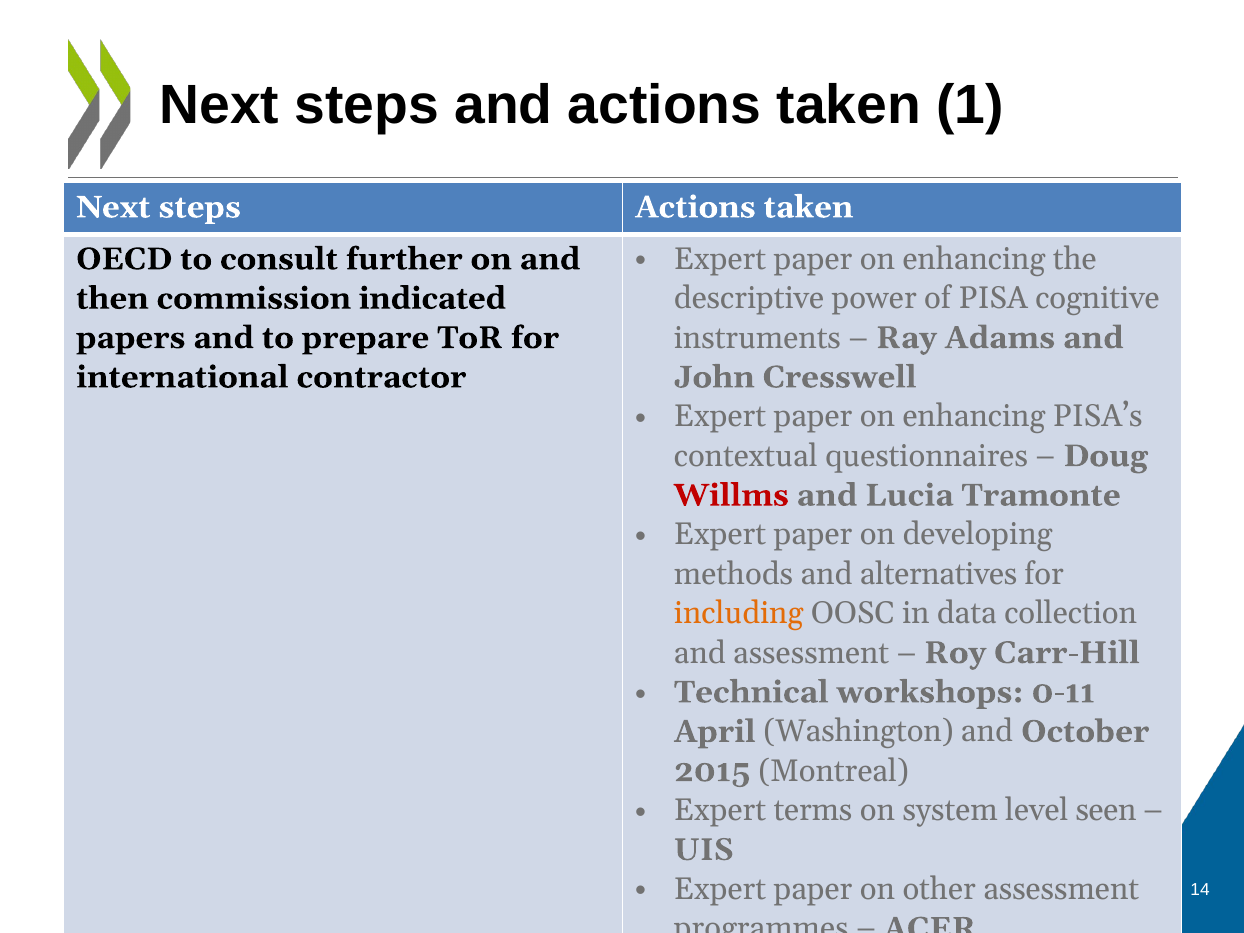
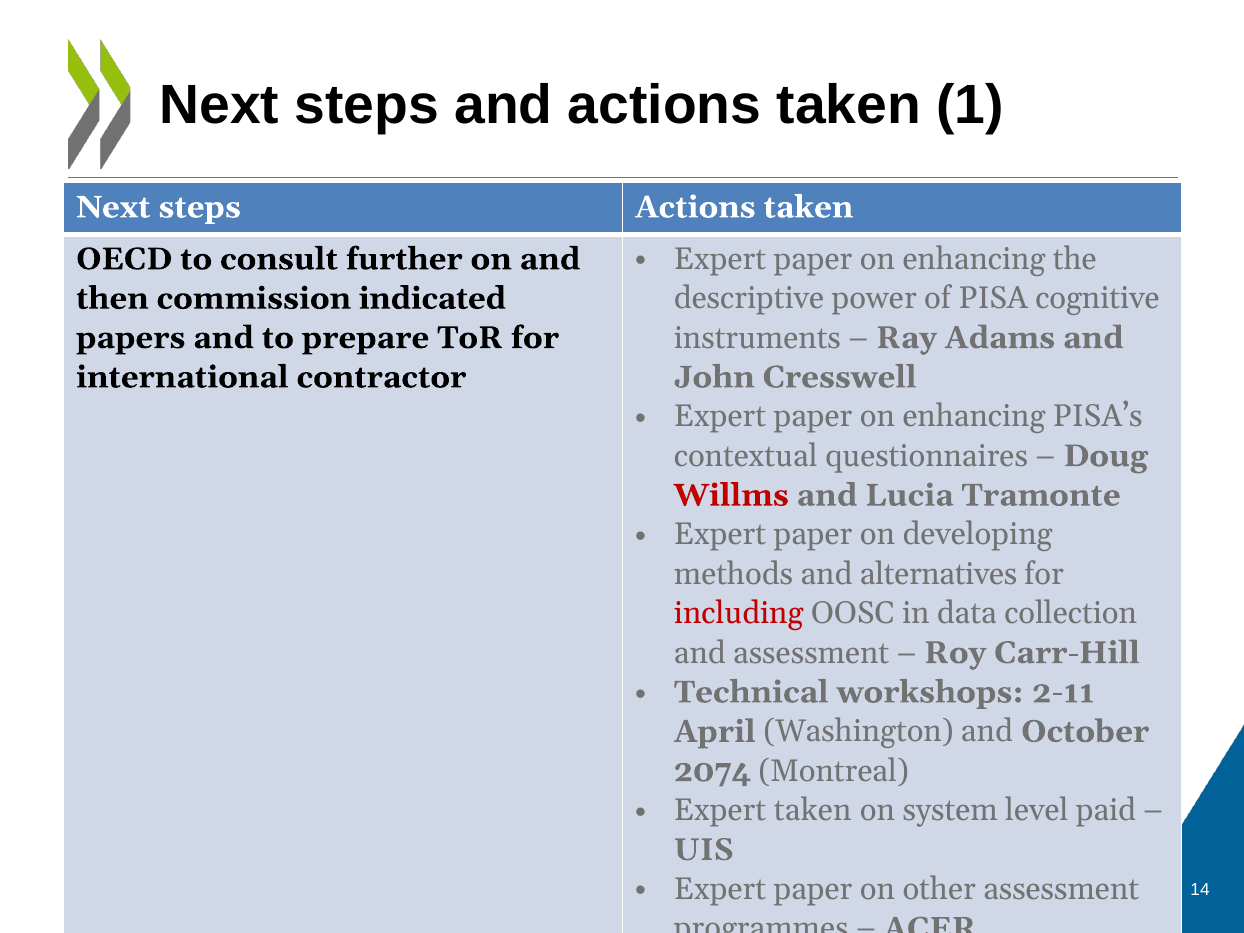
including colour: orange -> red (739, 613)
0-11: 0-11 -> 2-11 (1063, 692)
2015: 2015 -> 2074 (712, 771)
Expert terms: terms -> taken (813, 810)
seen: seen -> paid (1106, 810)
